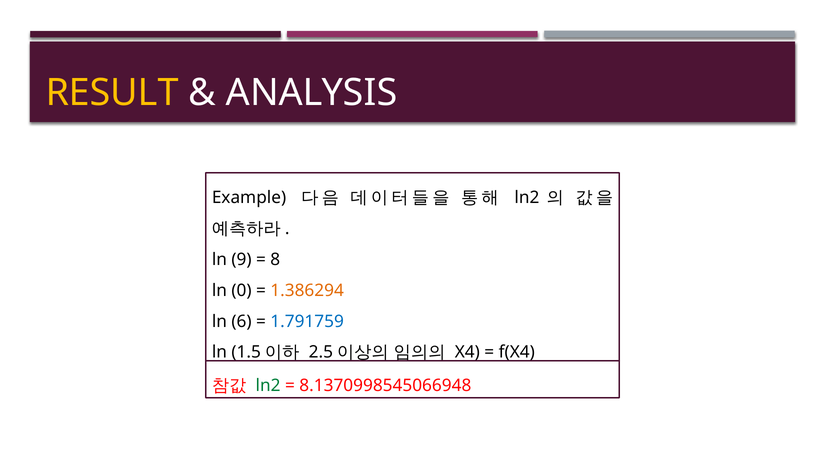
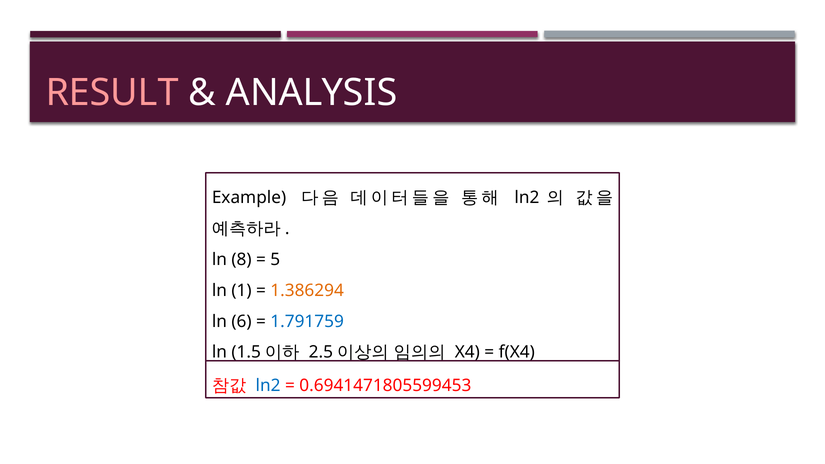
RESULT colour: yellow -> pink (112, 93)
9: 9 -> 8 (241, 260)
8: 8 -> 5 (275, 260)
0: 0 -> 1 (241, 290)
ln2 colour: green -> blue (268, 386)
8.1370998545066948: 8.1370998545066948 -> 0.6941471805599453 (385, 386)
